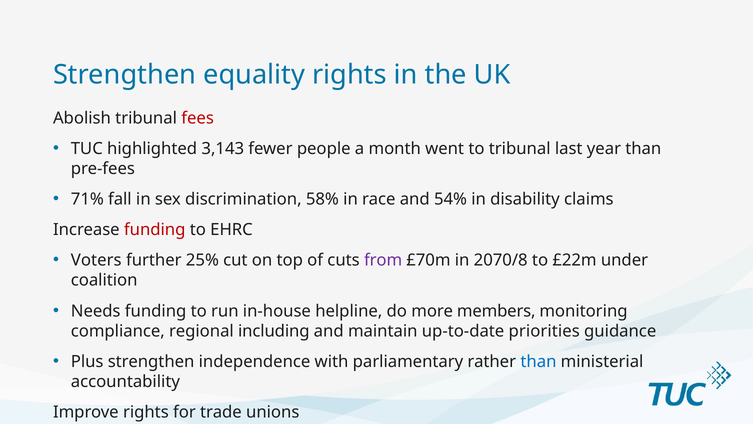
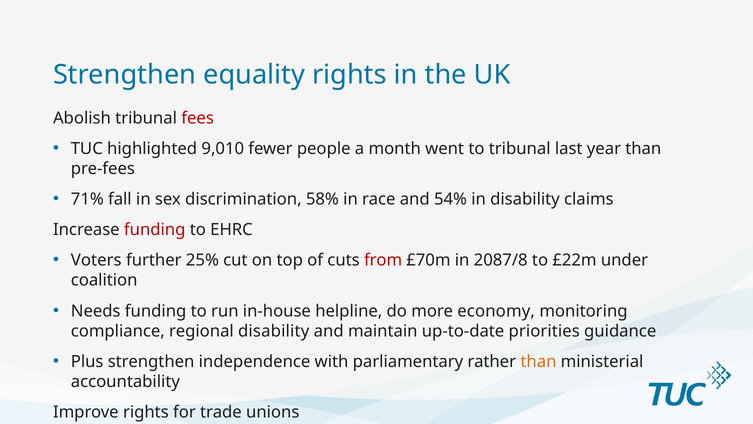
3,143: 3,143 -> 9,010 (223, 148)
from colour: purple -> red (383, 260)
2070/8: 2070/8 -> 2087/8 (501, 260)
members: members -> economy (496, 311)
regional including: including -> disability (274, 331)
than colour: blue -> orange (538, 361)
